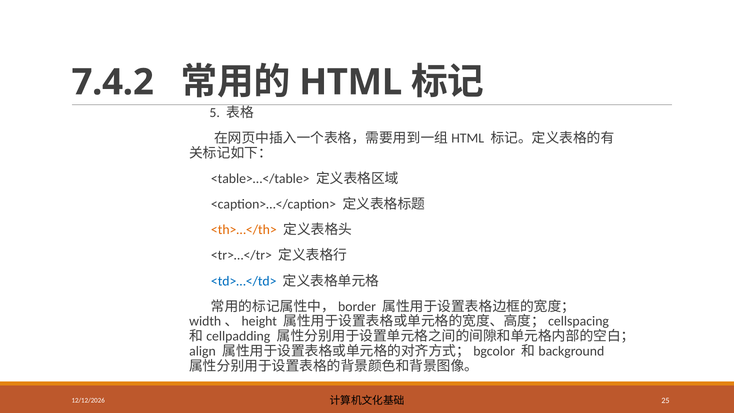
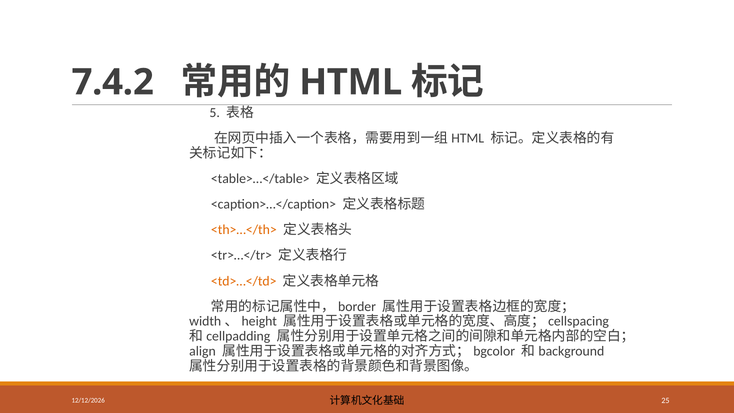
<td>…</td> colour: blue -> orange (244, 281)
